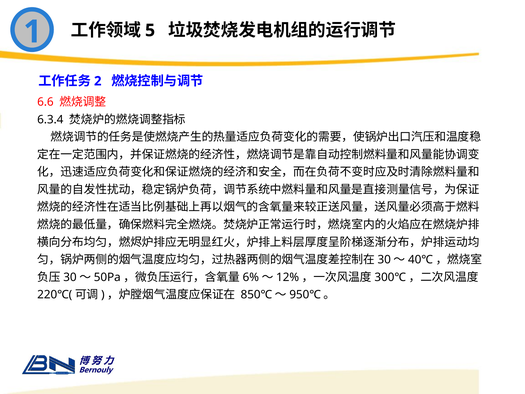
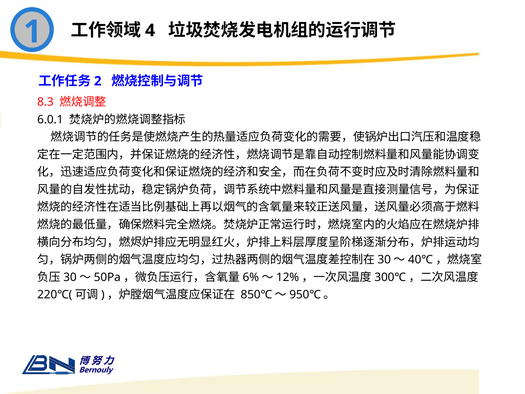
5: 5 -> 4 (150, 30)
6.6: 6.6 -> 8.3 (45, 102)
6.3.4: 6.3.4 -> 6.0.1 (50, 119)
